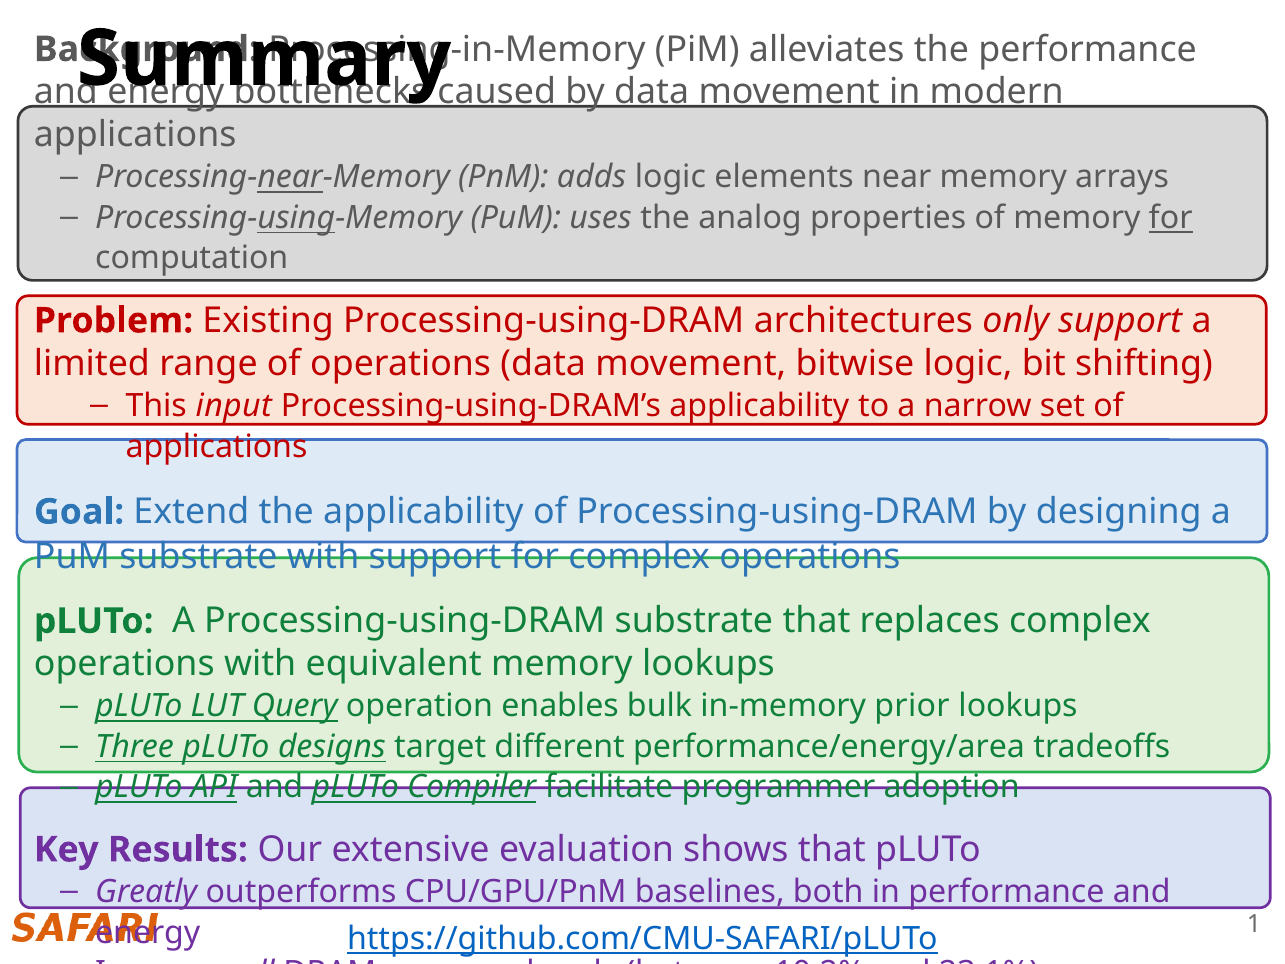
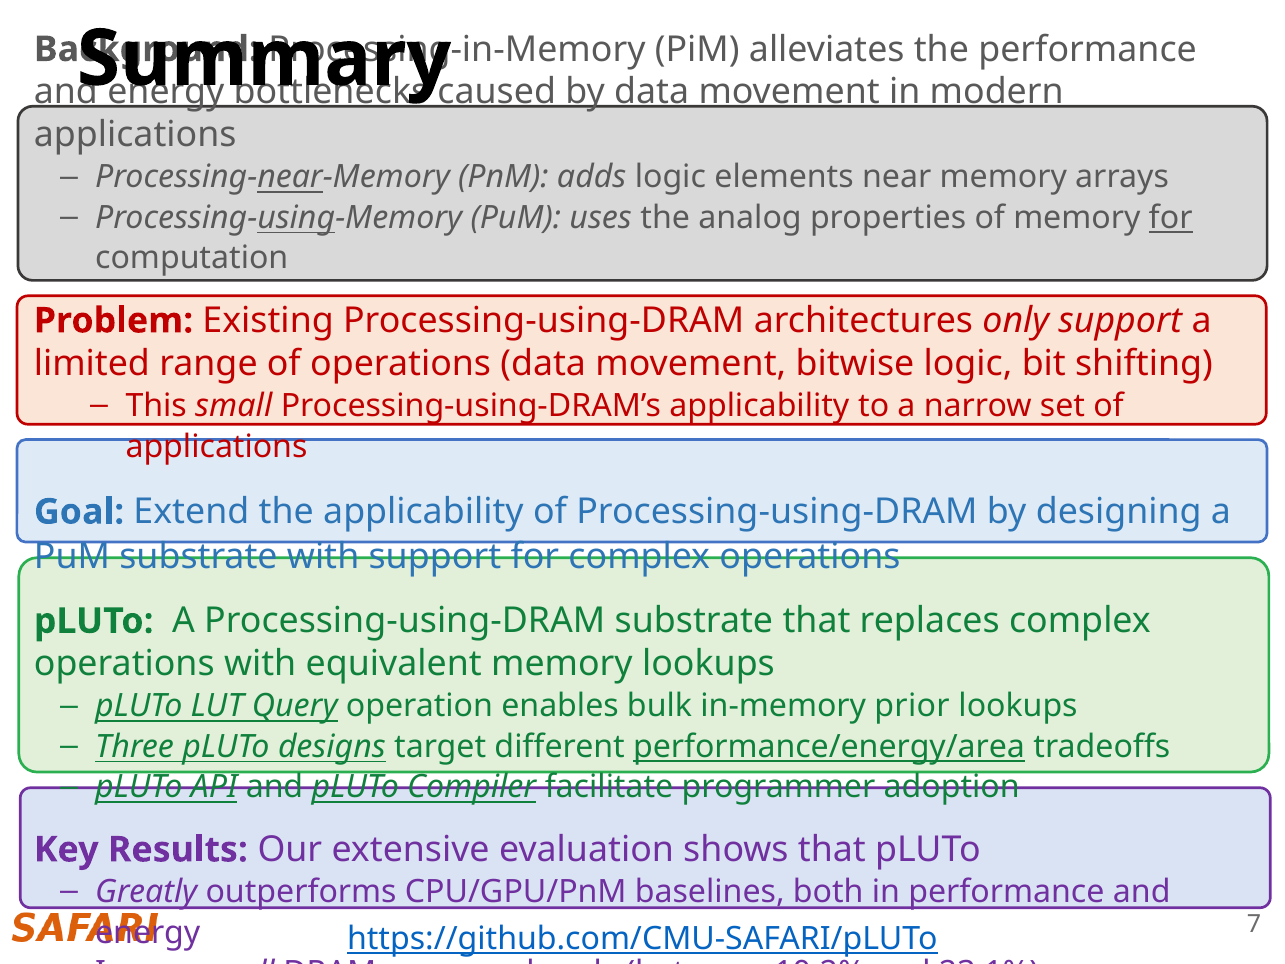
This input: input -> small (234, 406)
performance/energy/area underline: none -> present (829, 747)
1: 1 -> 7 (1254, 924)
